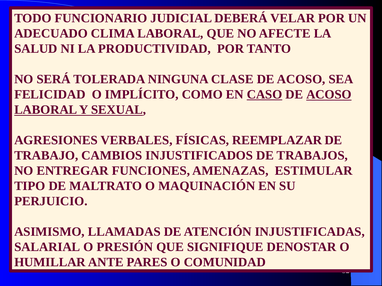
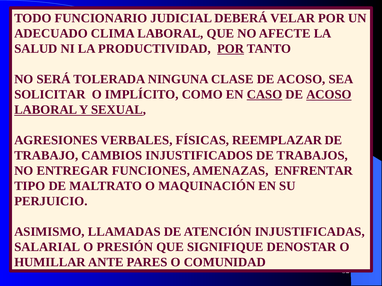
POR underline: none -> present (231, 49)
FELICIDAD: FELICIDAD -> SOLICITAR (50, 95)
ESTIMULAR: ESTIMULAR -> ENFRENTAR (314, 171)
